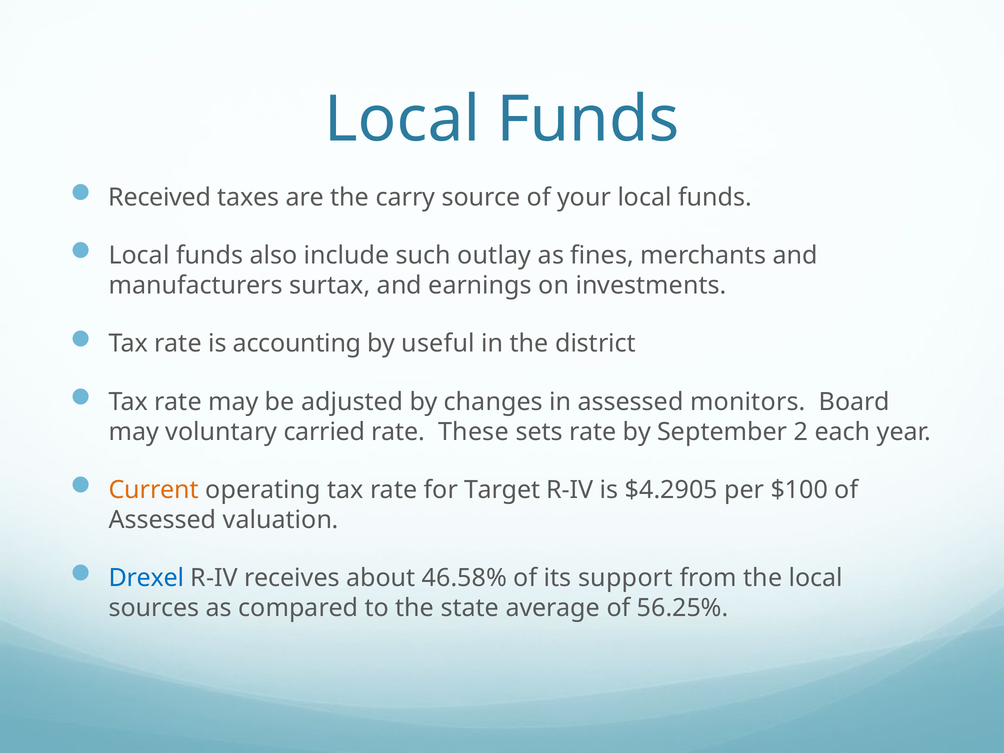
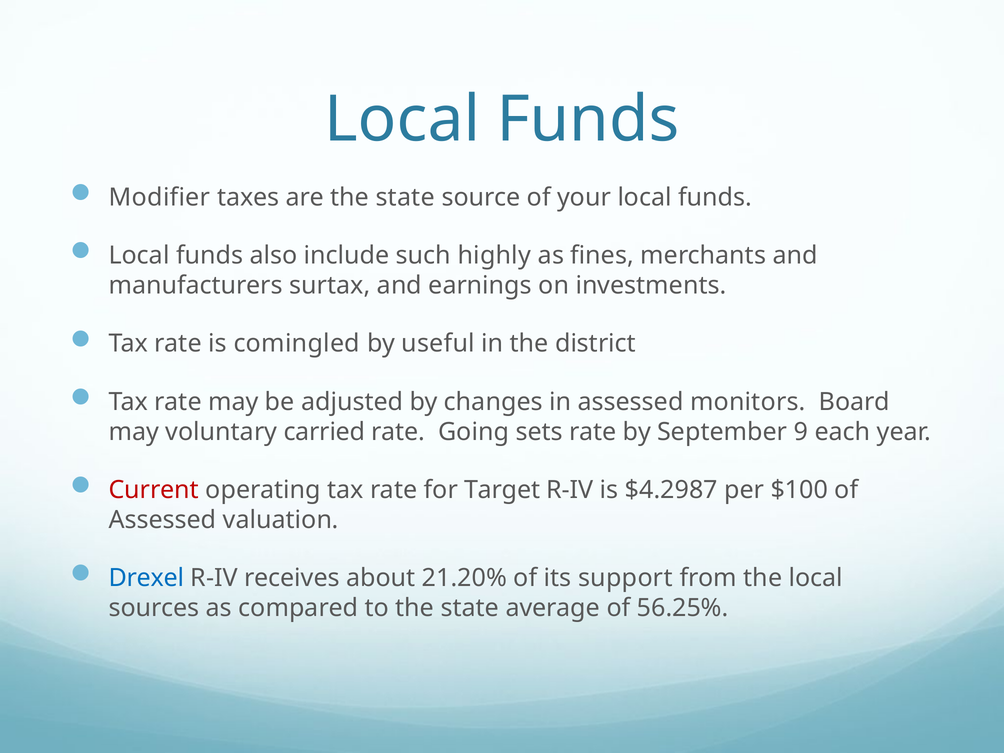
Received: Received -> Modifier (160, 198)
are the carry: carry -> state (405, 198)
outlay: outlay -> highly (494, 256)
accounting: accounting -> comingled (297, 344)
These: These -> Going (474, 432)
2: 2 -> 9 (801, 432)
Current colour: orange -> red (154, 490)
$4.2905: $4.2905 -> $4.2987 (671, 490)
46.58%: 46.58% -> 21.20% (464, 578)
